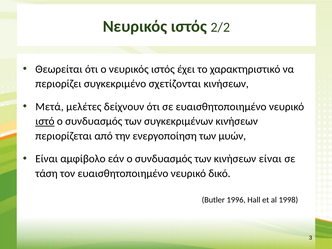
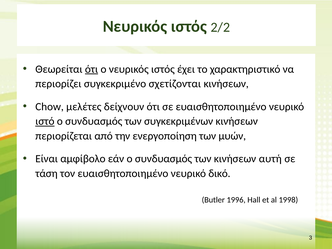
ότι underline: none -> present (92, 69)
Μετά: Μετά -> Chow (50, 107)
κινήσεων είναι: είναι -> αυτή (270, 159)
